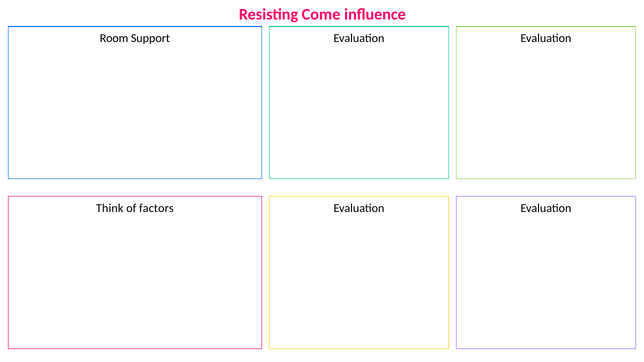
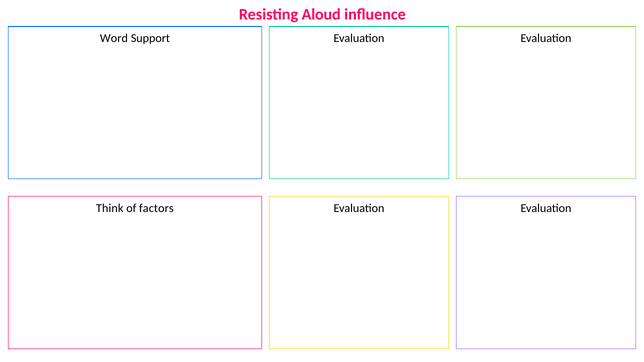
Come: Come -> Aloud (321, 14)
Room: Room -> Word (114, 38)
